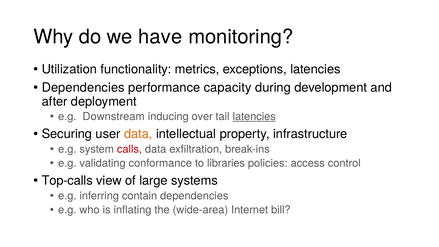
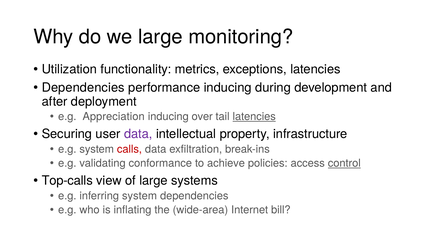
we have: have -> large (160, 37)
performance capacity: capacity -> inducing (228, 88)
Downstream: Downstream -> Appreciation (114, 117)
data colour: orange -> purple (138, 134)
libraries: libraries -> achieve (226, 163)
control underline: none -> present (344, 163)
inferring contain: contain -> system (140, 196)
